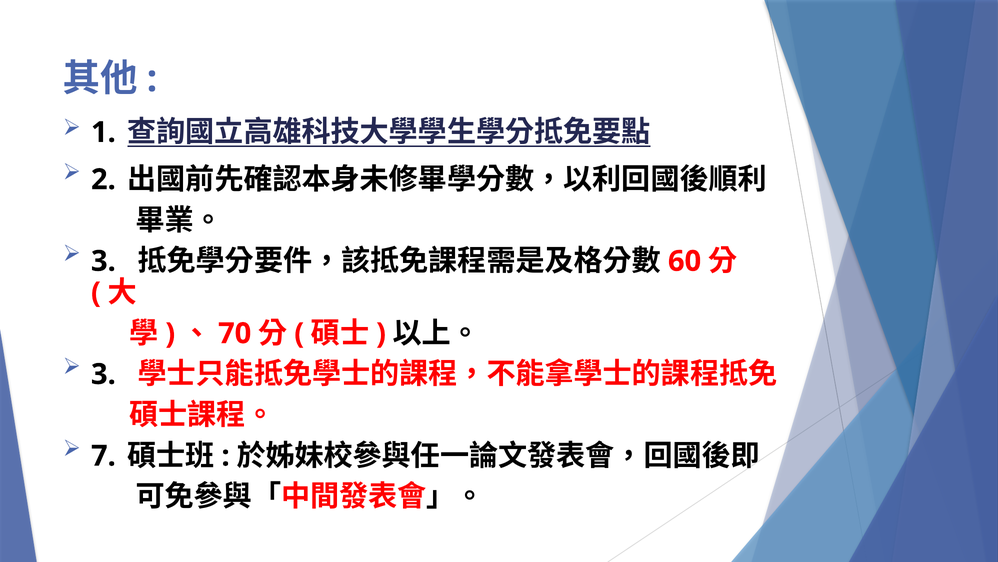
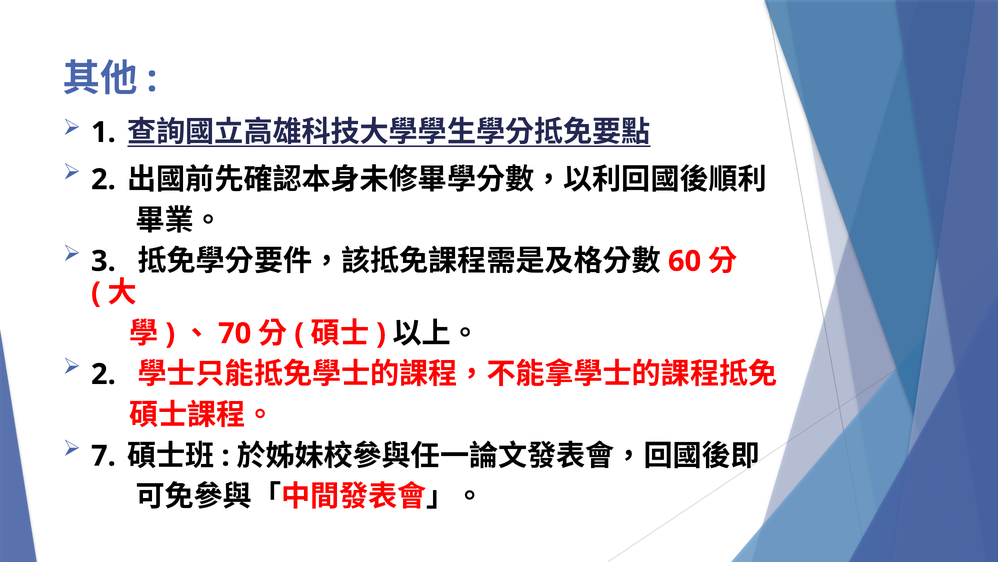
3: 3 -> 2 (103, 374)
